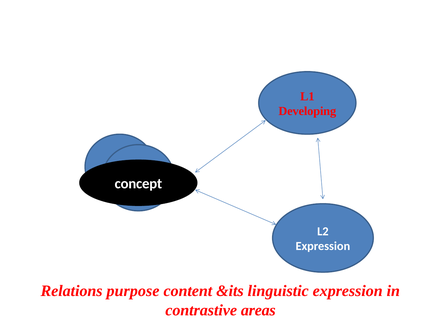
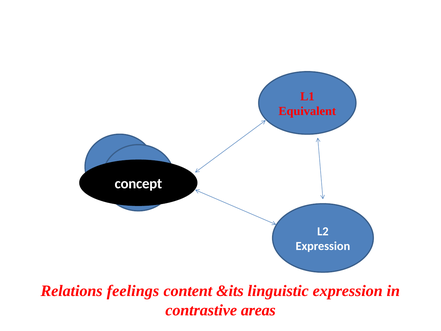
Developing: Developing -> Equivalent (307, 111)
purpose: purpose -> feelings (133, 291)
